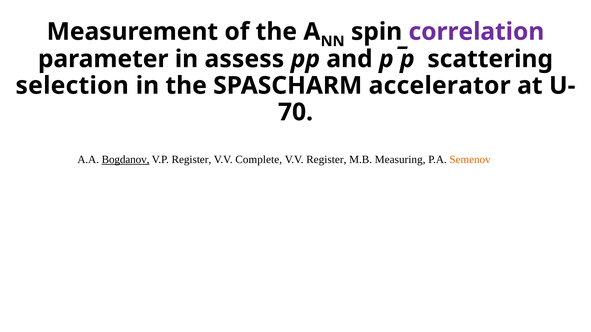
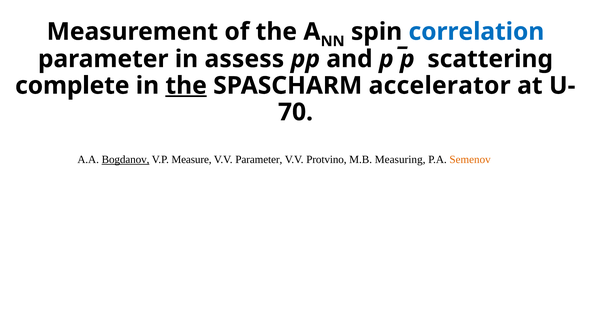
correlation colour: purple -> blue (476, 32)
selection: selection -> complete (72, 86)
the underline: none -> present (186, 86)
V.P Register: Register -> Measure (192, 160)
V.V Complete: Complete -> Parameter (259, 160)
V.V Register: Register -> Protvino (326, 160)
